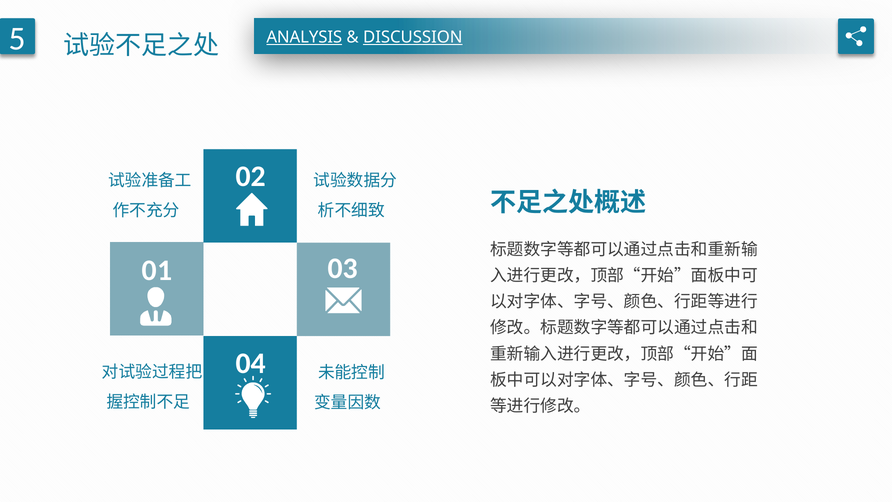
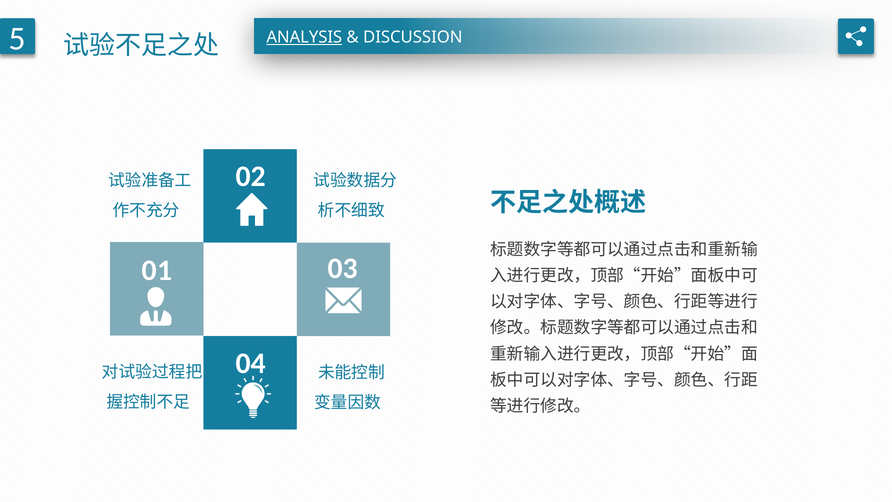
DISCUSSION underline: present -> none (413, 37)
